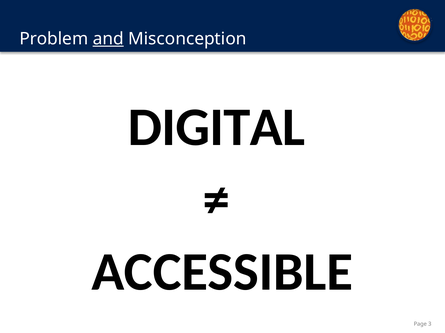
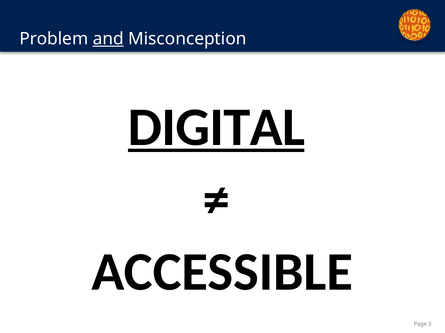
DIGITAL underline: none -> present (217, 127)
